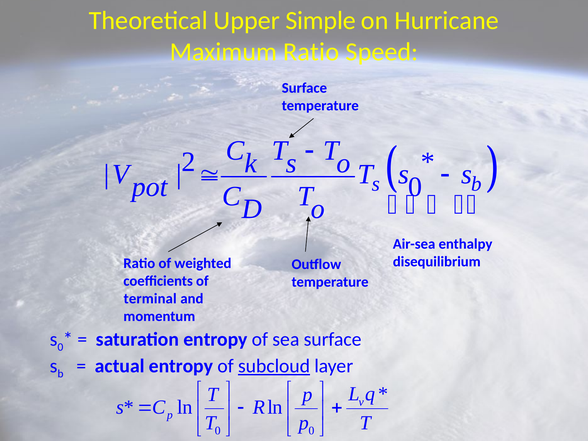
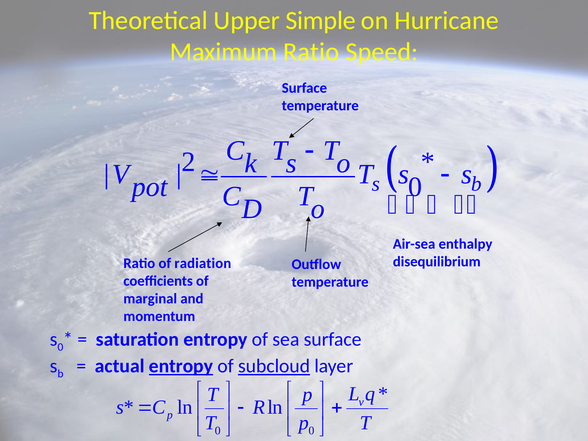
weighted: weighted -> radiation (203, 263)
terminal: terminal -> marginal (150, 299)
entropy underline: none -> present (181, 366)
